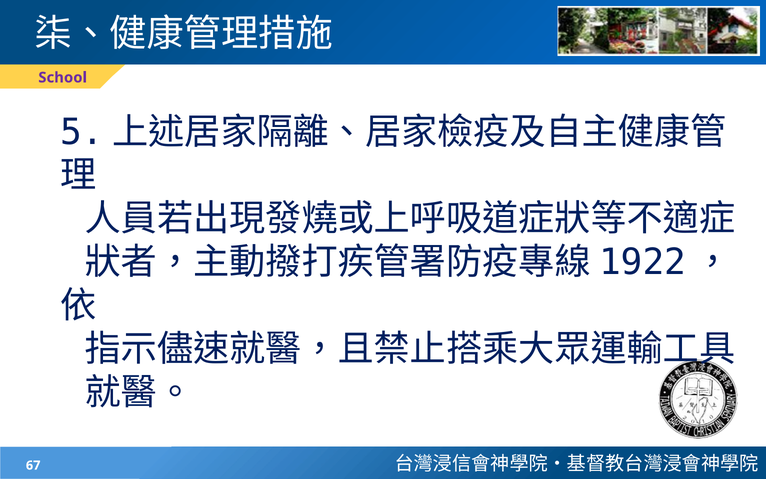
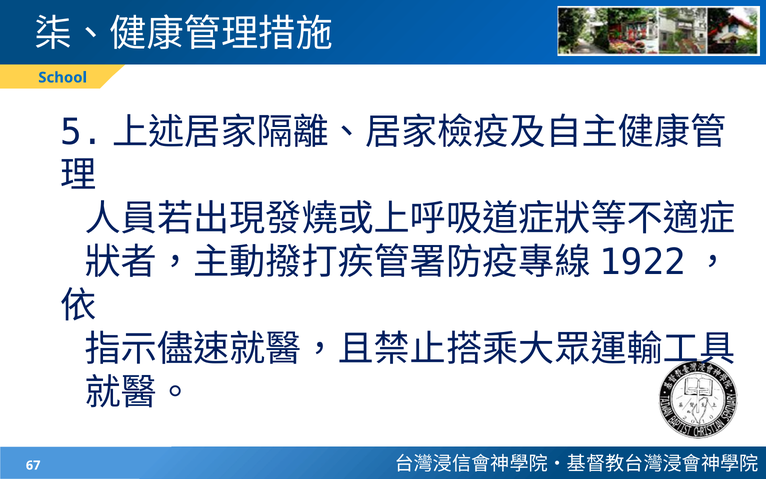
School colour: purple -> blue (63, 78)
